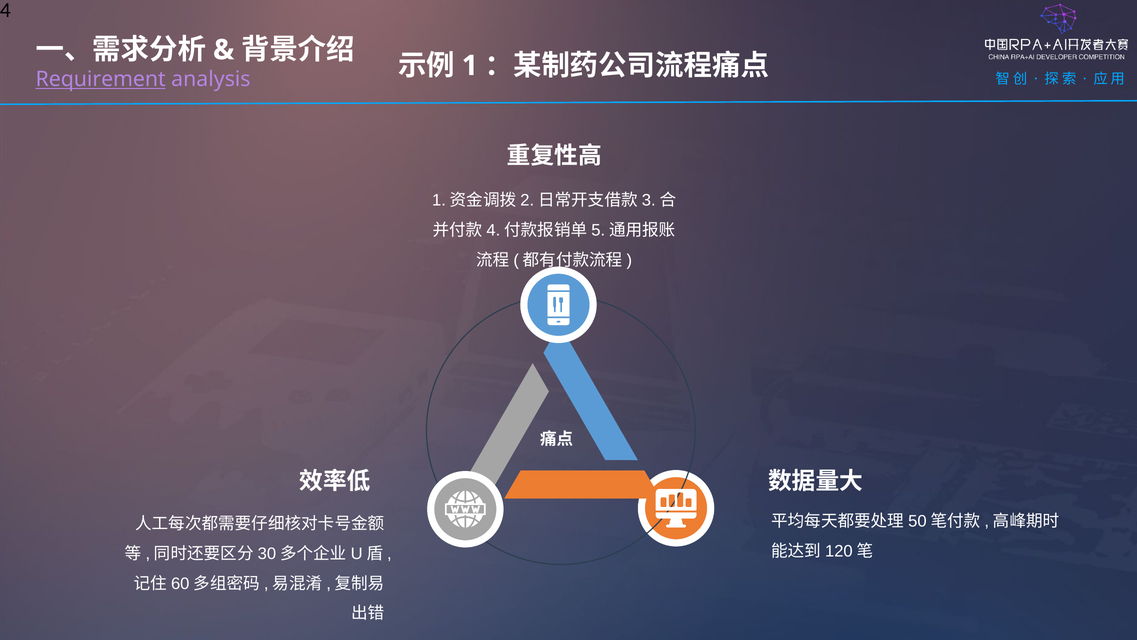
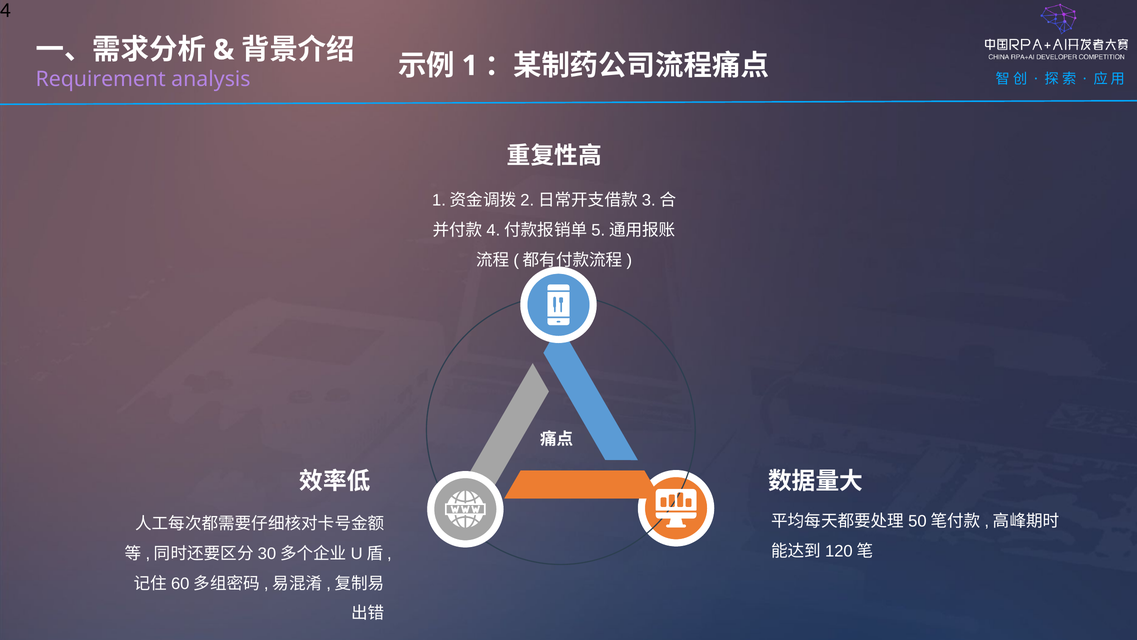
Requirement underline: present -> none (101, 79)
